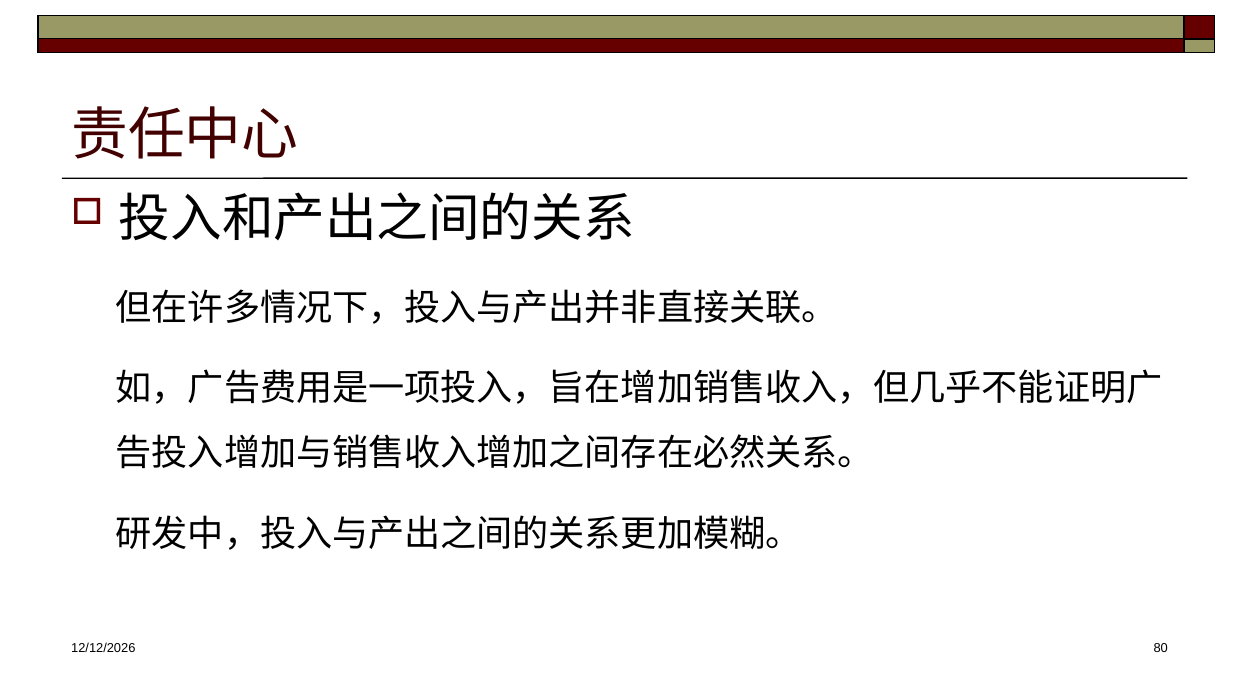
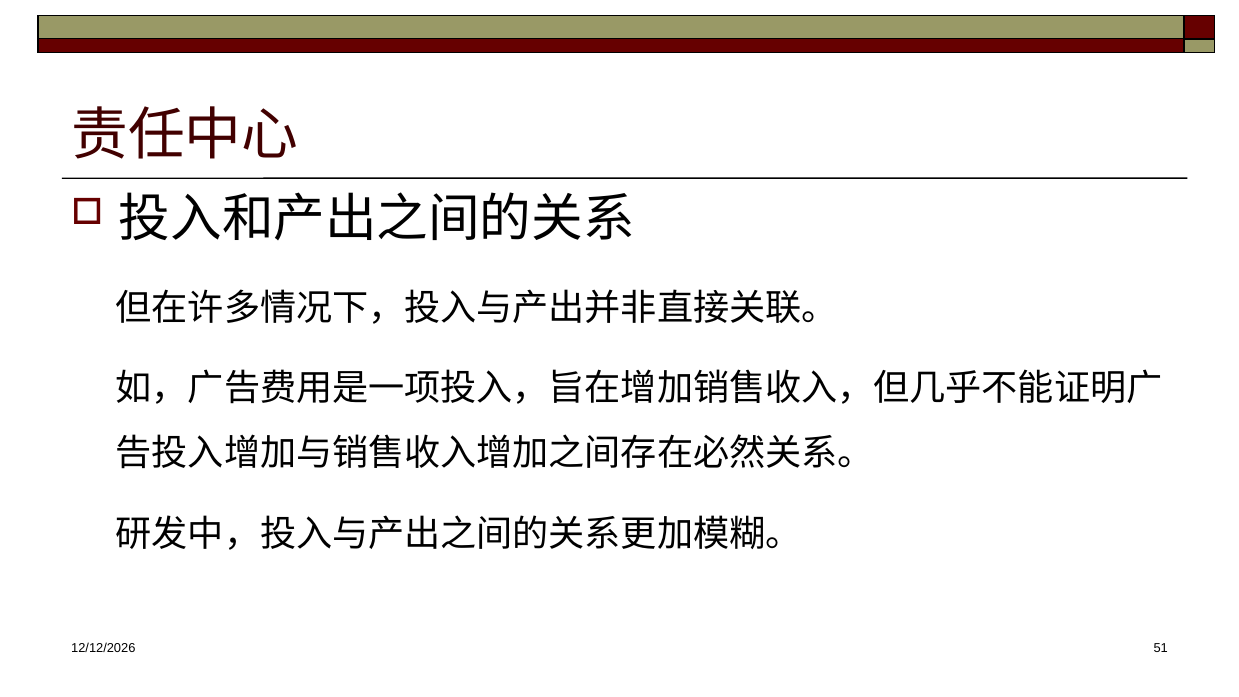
80: 80 -> 51 (1161, 648)
